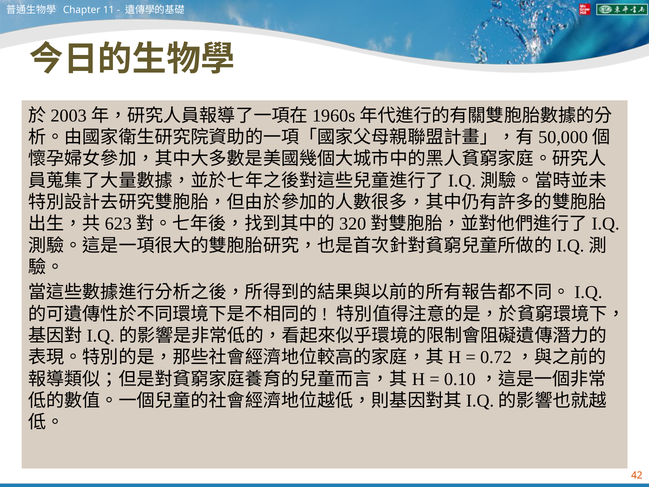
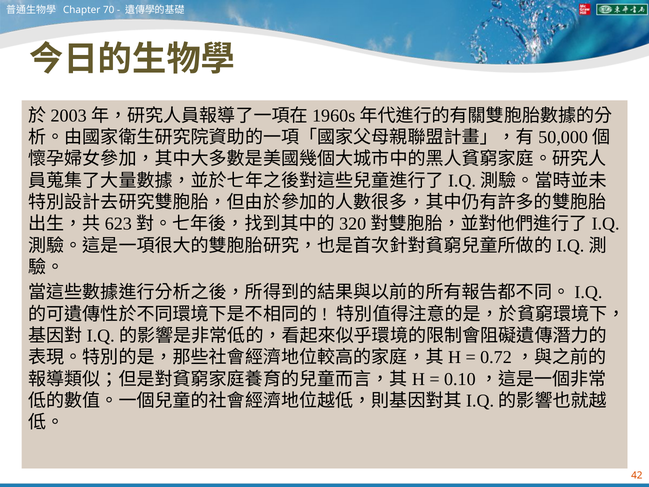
11: 11 -> 70 (109, 10)
